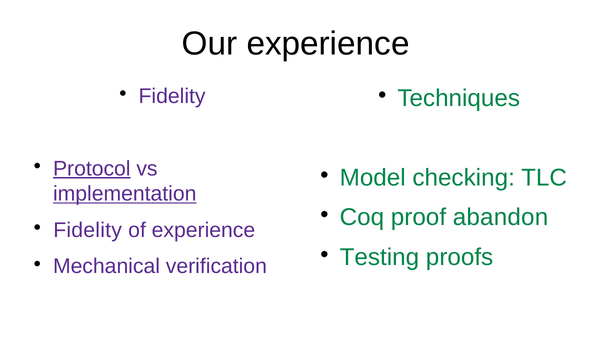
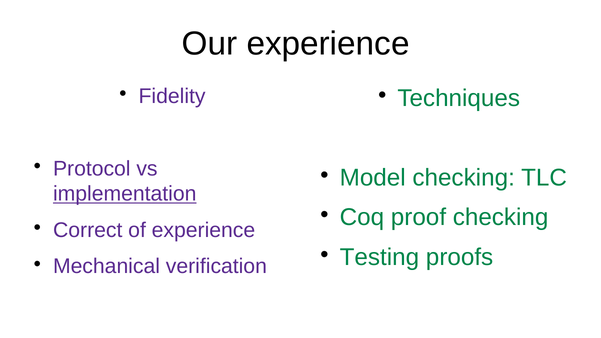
Protocol underline: present -> none (92, 169)
proof abandon: abandon -> checking (501, 218)
Fidelity: Fidelity -> Correct (88, 230)
